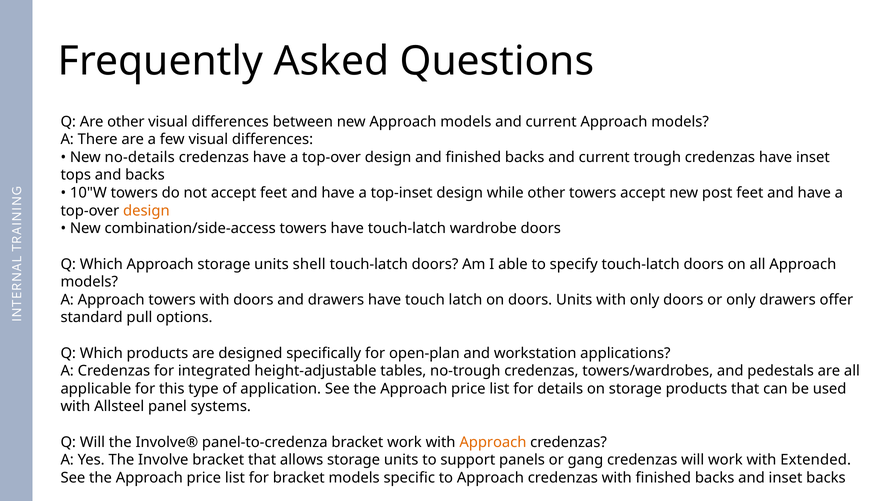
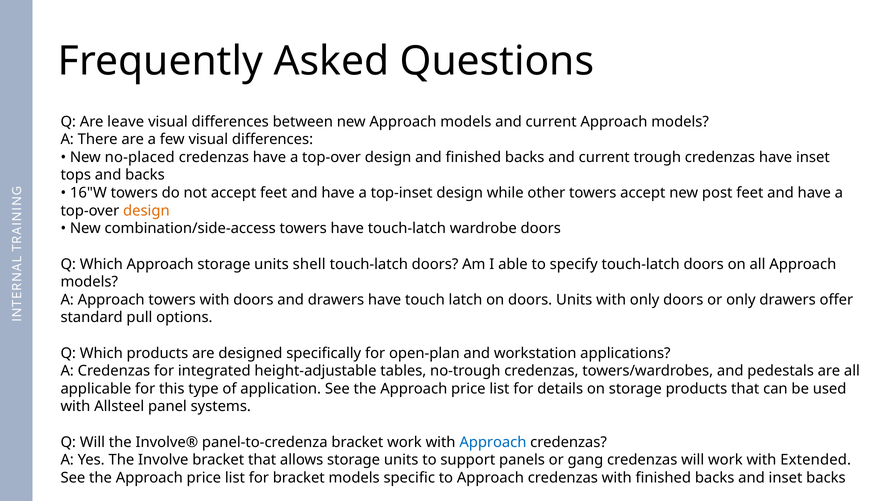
Are other: other -> leave (126, 122)
no-details: no-details -> no-placed (140, 157)
10"W: 10"W -> 16"W (88, 193)
Approach colour: orange -> blue (493, 442)
